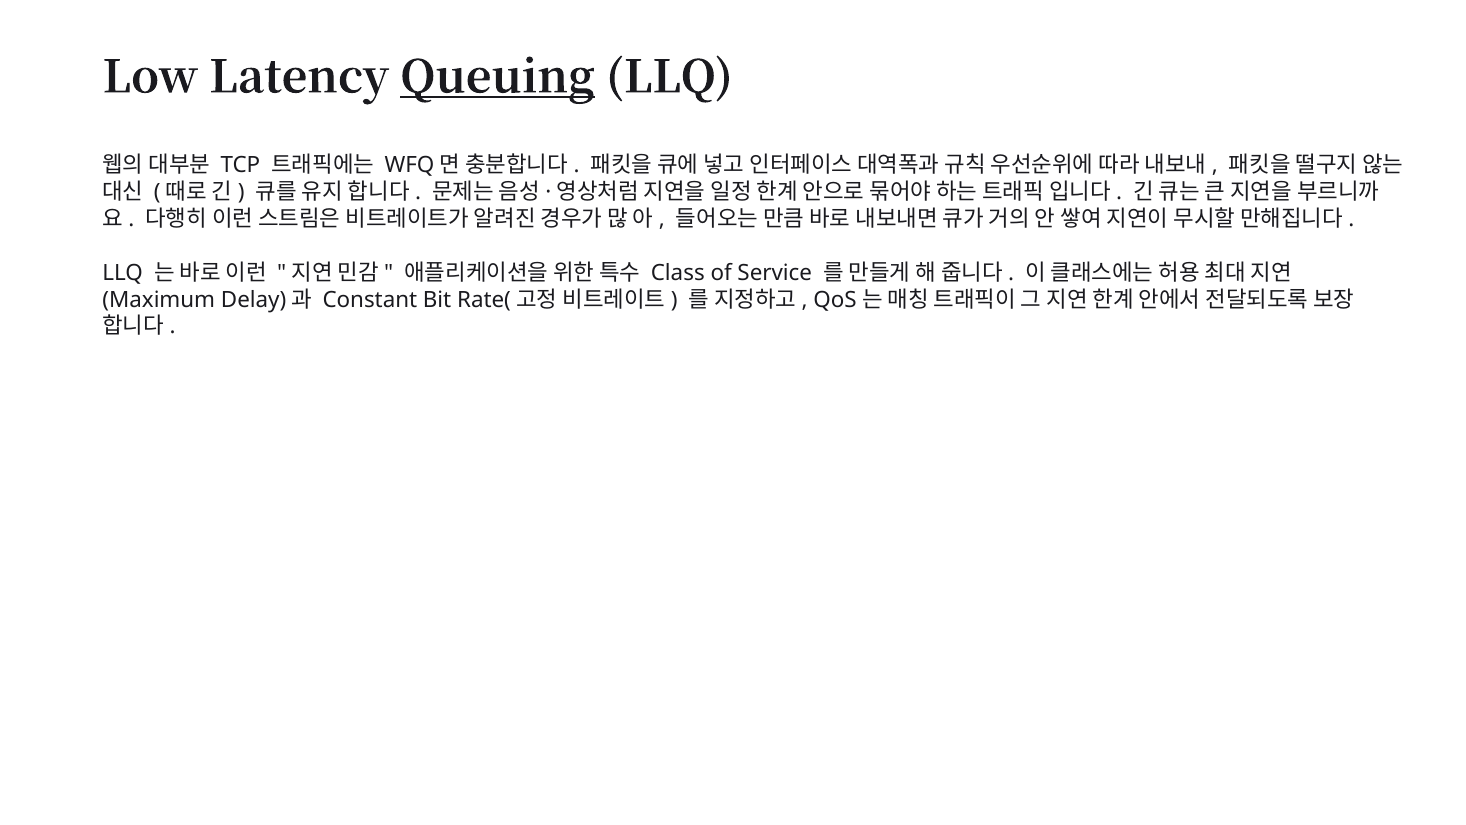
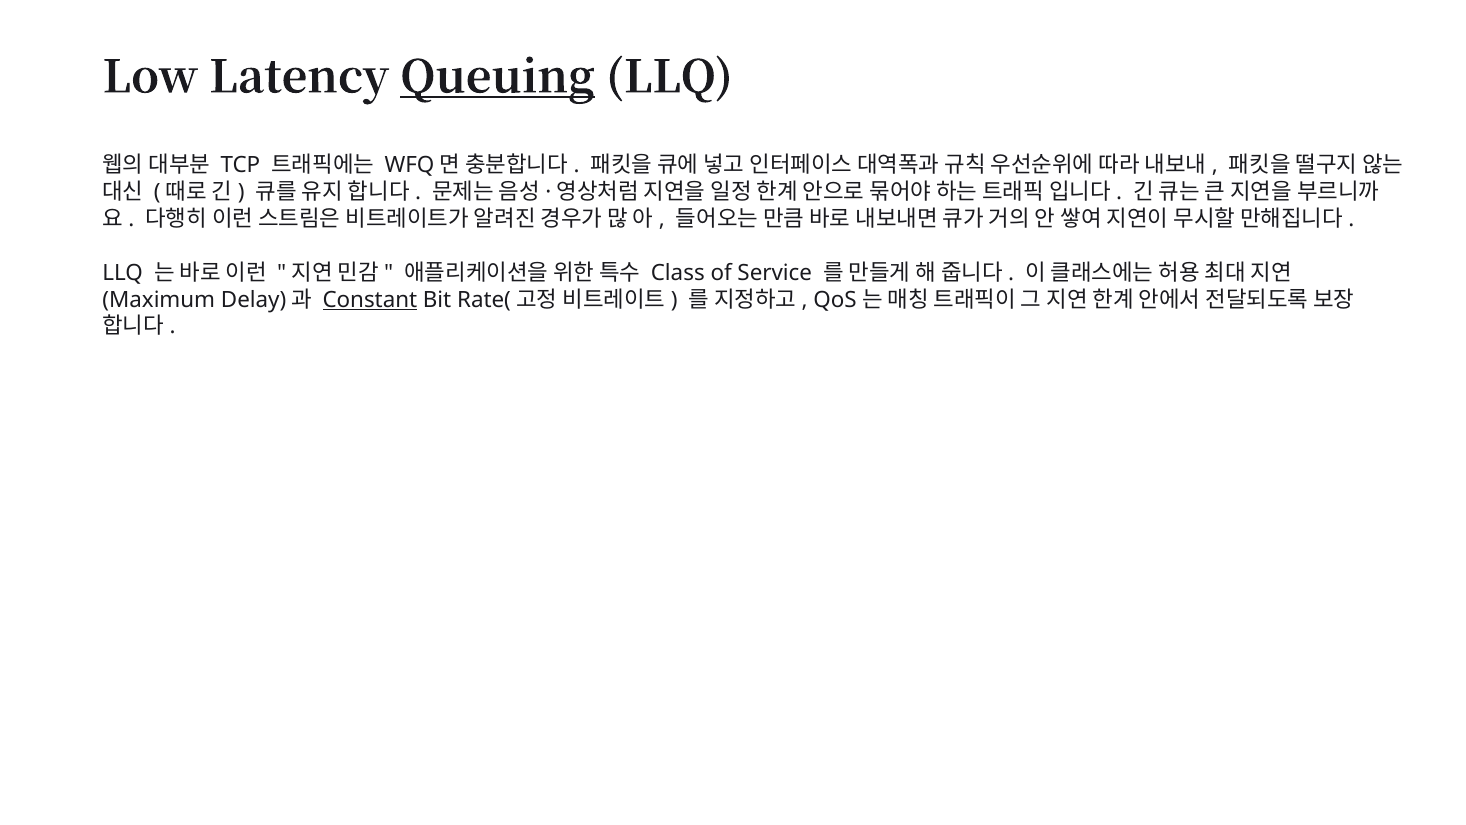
Constant underline: none -> present (370, 300)
